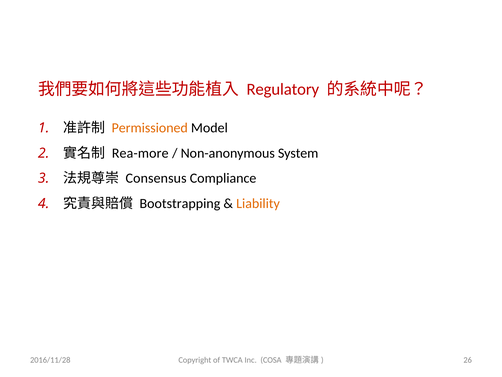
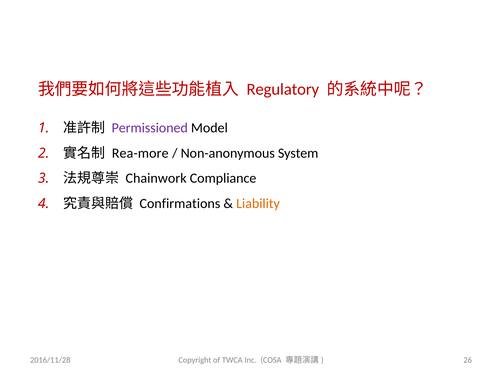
Permissioned colour: orange -> purple (150, 128)
Consensus: Consensus -> Chainwork (156, 178)
Bootstrapping: Bootstrapping -> Confirmations (180, 203)
